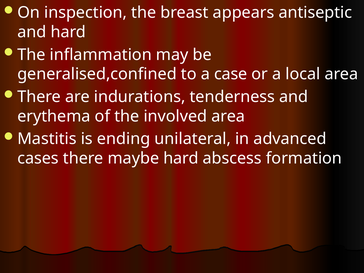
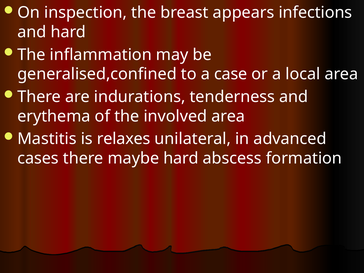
antiseptic: antiseptic -> infections (315, 13)
ending: ending -> relaxes (124, 139)
